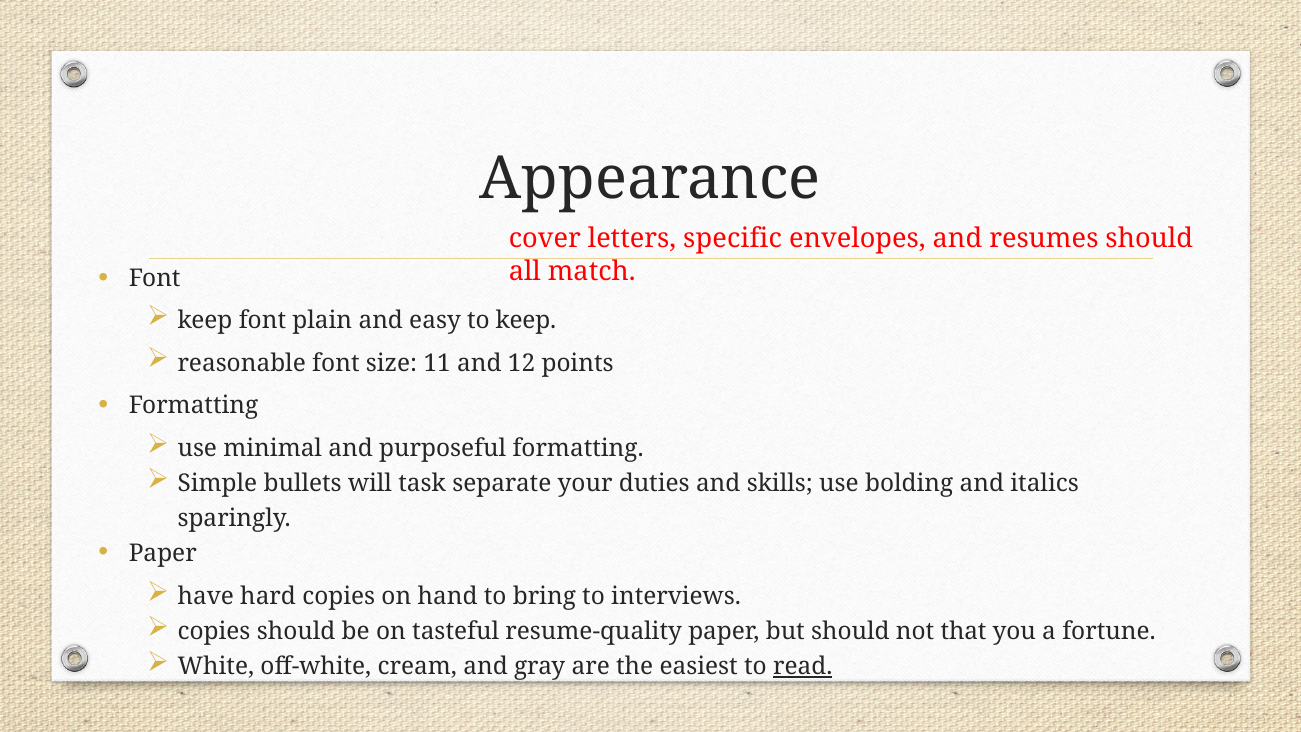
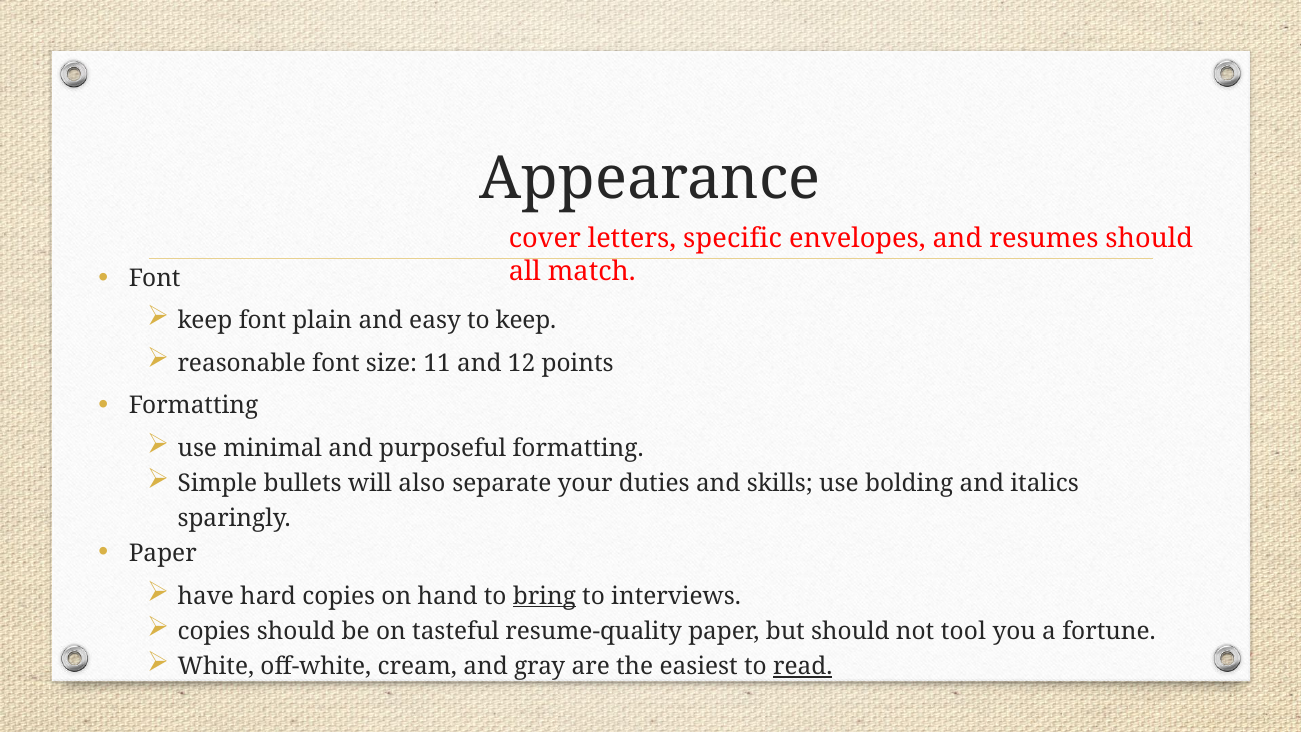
task: task -> also (422, 484)
bring underline: none -> present (544, 596)
that: that -> tool (963, 631)
